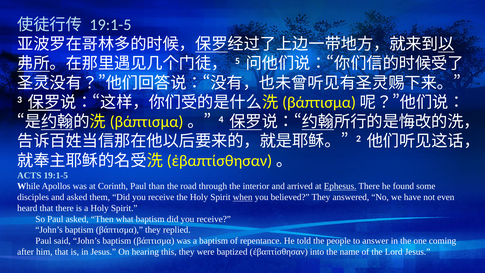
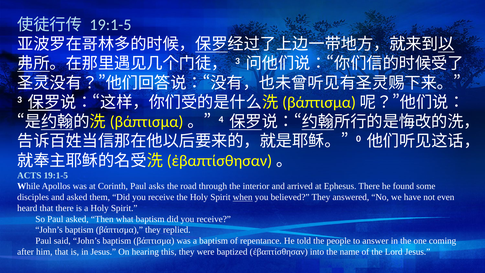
5: 5 -> 3 (237, 61)
2: 2 -> 0 (358, 139)
than: than -> asks (157, 186)
Ephesus underline: present -> none (340, 186)
